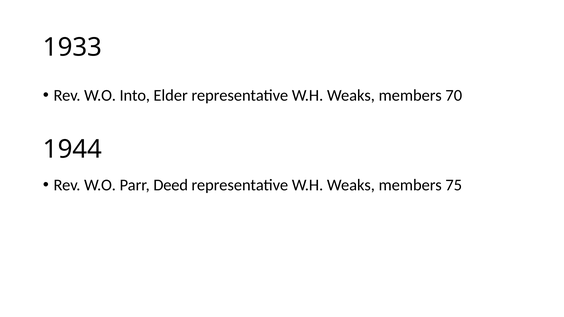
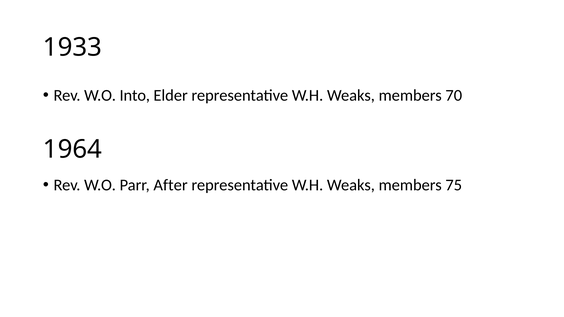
1944: 1944 -> 1964 (73, 149)
Deed: Deed -> After (171, 185)
